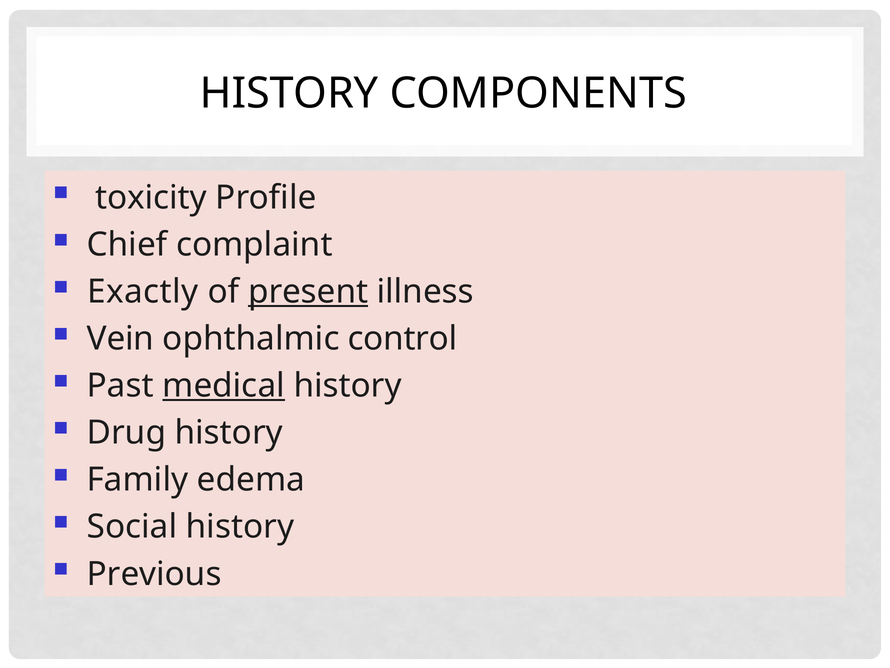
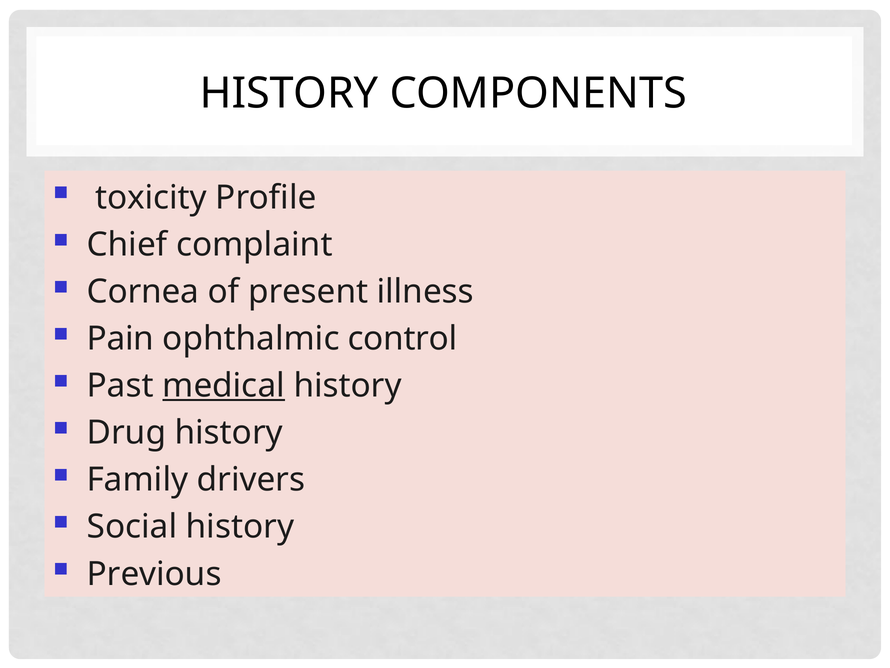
Exactly: Exactly -> Cornea (143, 291)
present underline: present -> none (308, 291)
Vein: Vein -> Pain (120, 338)
edema: edema -> drivers (251, 480)
